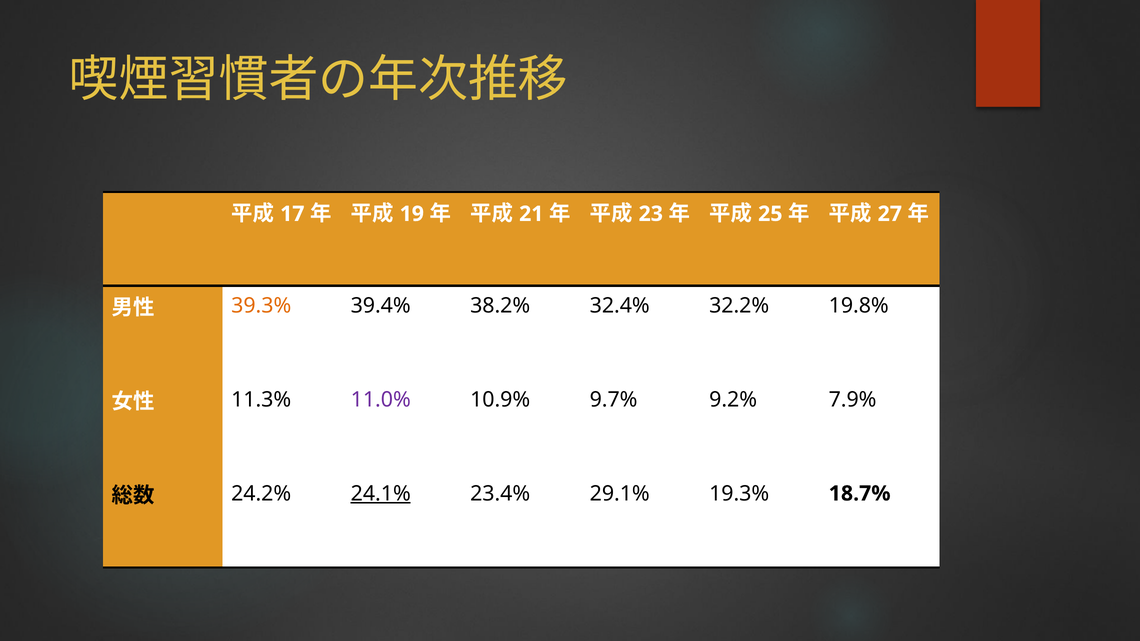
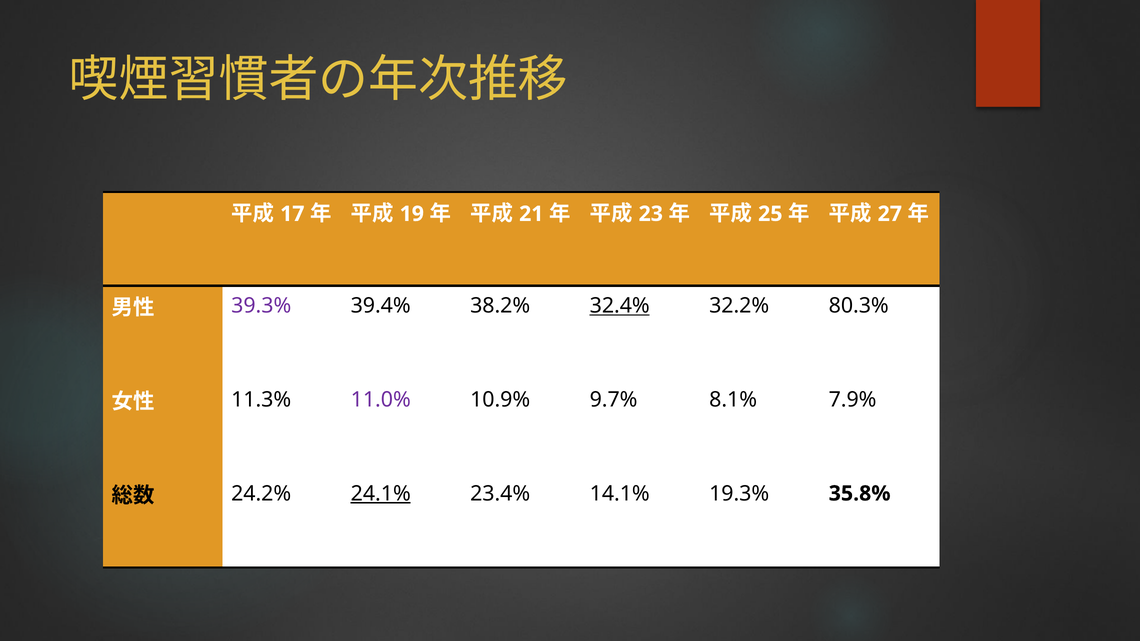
39.3% colour: orange -> purple (261, 306)
32.4% underline: none -> present (620, 306)
19.8%: 19.8% -> 80.3% (859, 306)
9.2%: 9.2% -> 8.1% (733, 400)
29.1%: 29.1% -> 14.1% (620, 494)
18.7%: 18.7% -> 35.8% (860, 494)
